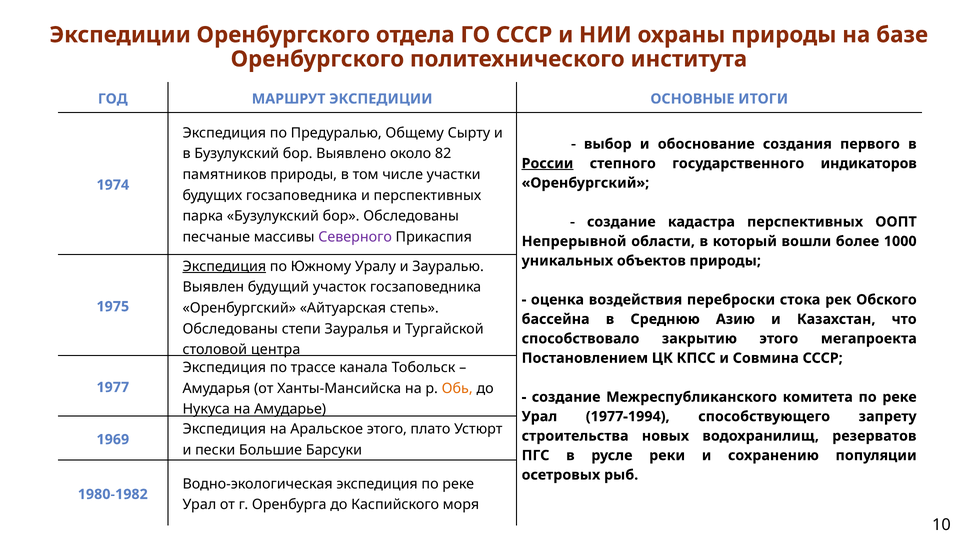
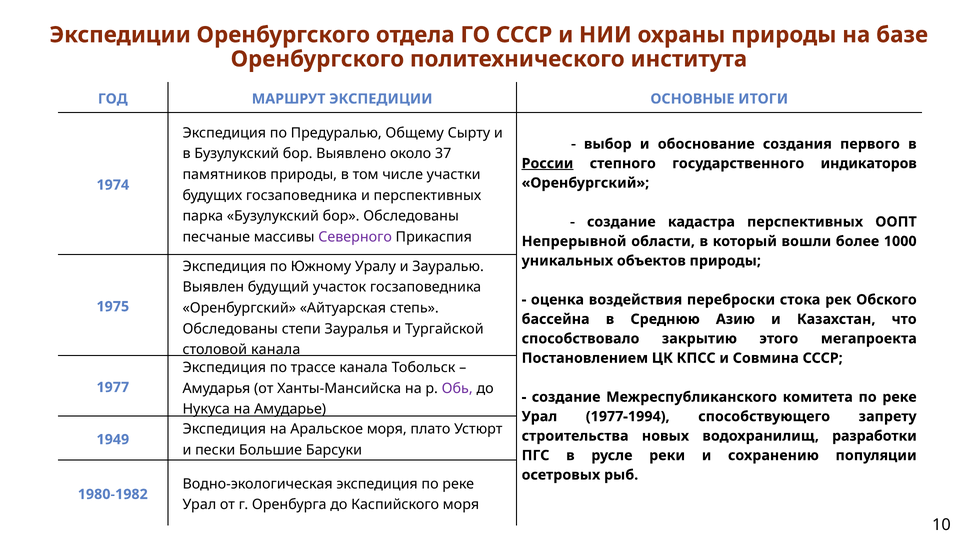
82: 82 -> 37 (443, 154)
Экспедиция underline: present -> none (224, 266)
столовой центра: центра -> канала (276, 350)
Обь colour: orange -> purple (457, 389)
Аральское этого: этого -> моря (387, 429)
резерватов: резерватов -> разработки (874, 436)
1969: 1969 -> 1949 (113, 440)
